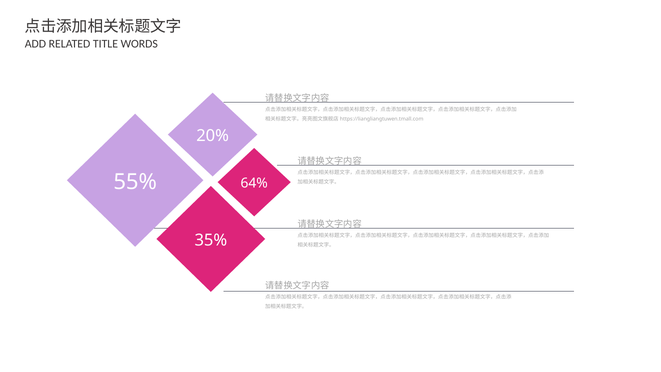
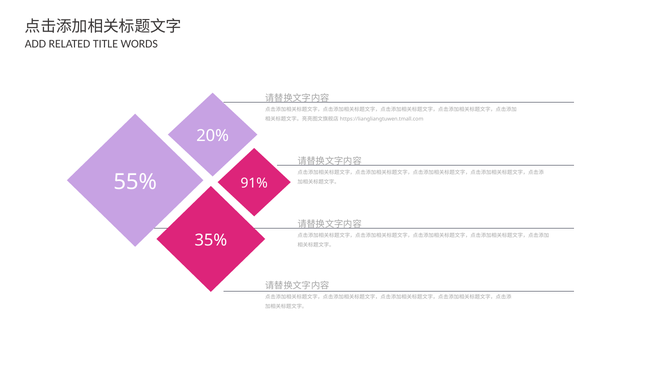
64%: 64% -> 91% (254, 183)
